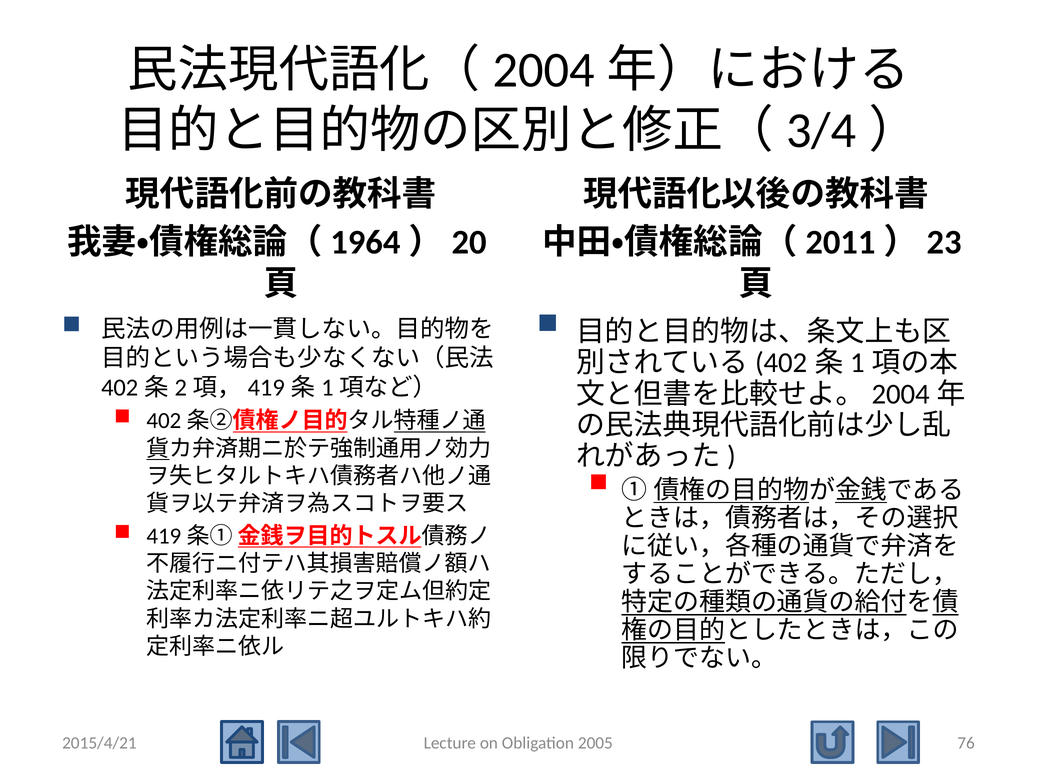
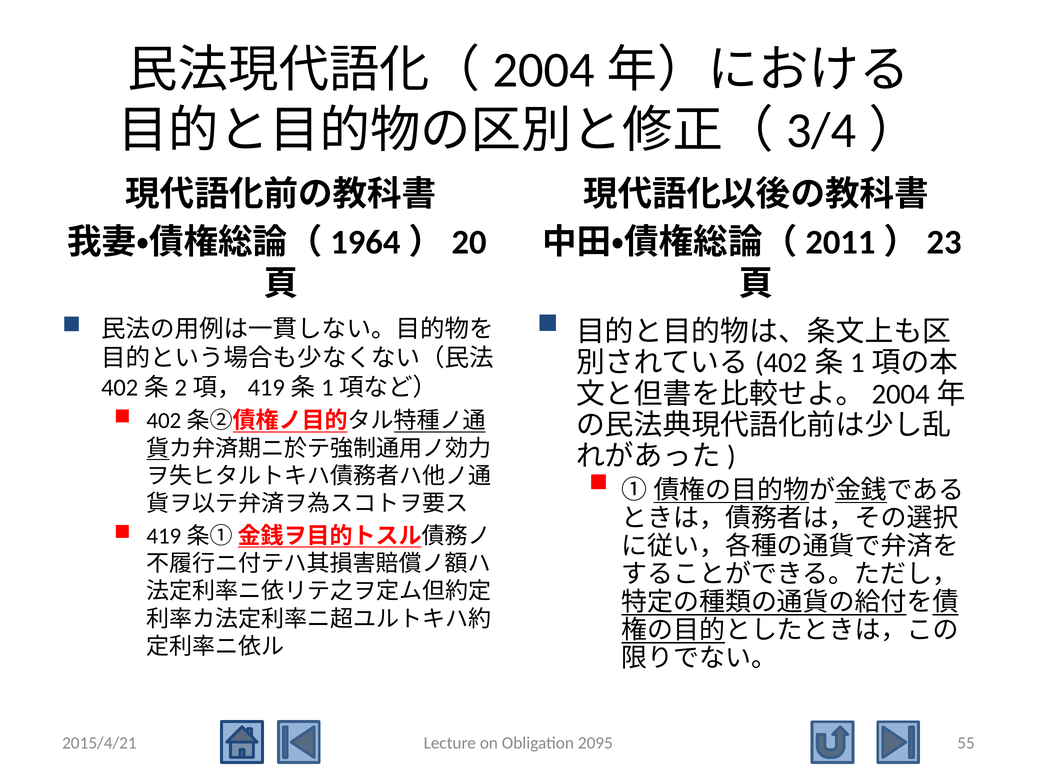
2005: 2005 -> 2095 (595, 743)
76: 76 -> 55 (966, 743)
